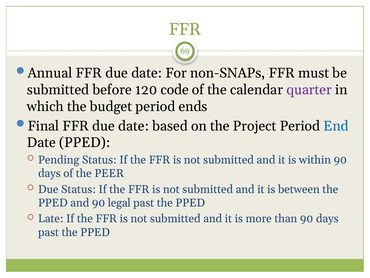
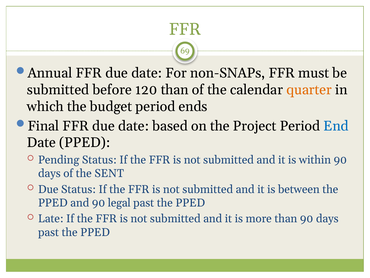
120 code: code -> than (175, 90)
quarter colour: purple -> orange (309, 90)
PEER: PEER -> SENT (109, 173)
